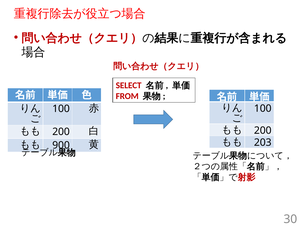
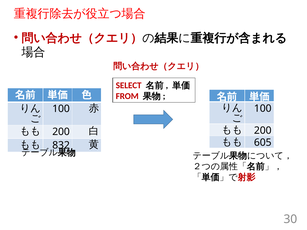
203: 203 -> 605 (263, 143)
900: 900 -> 832 (61, 145)
